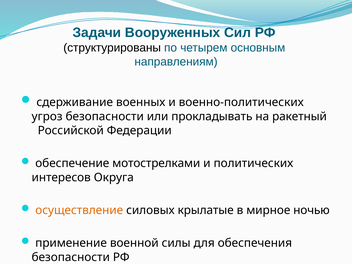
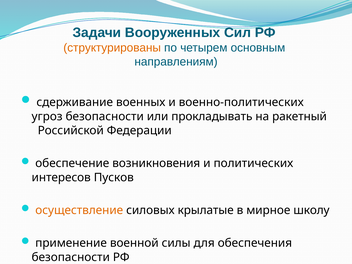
структурированы colour: black -> orange (112, 48)
мотострелками: мотострелками -> возникновения (156, 163)
Округа: Округа -> Пусков (114, 177)
ночью: ночью -> школу (311, 210)
